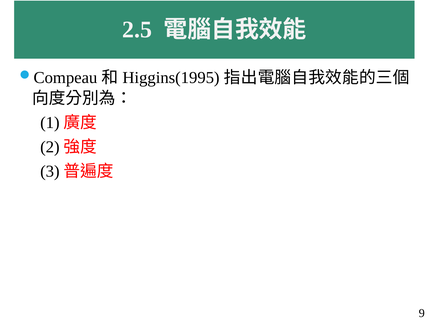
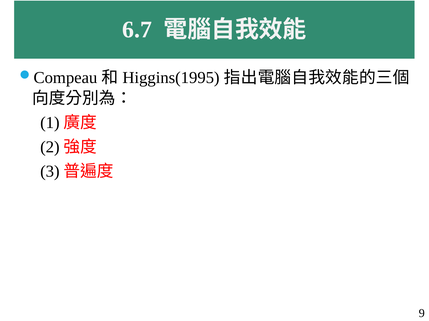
2.5: 2.5 -> 6.7 (137, 30)
